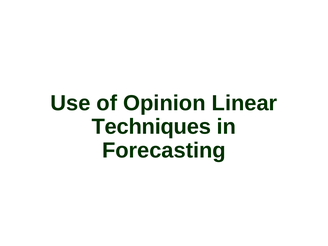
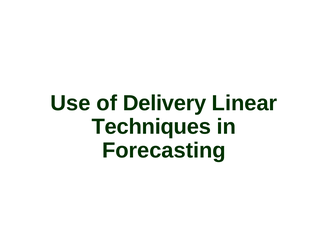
Opinion: Opinion -> Delivery (165, 103)
